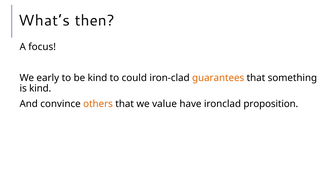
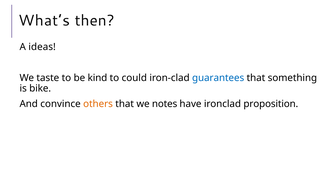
focus: focus -> ideas (42, 47)
early: early -> taste (48, 78)
guarantees colour: orange -> blue (218, 78)
is kind: kind -> bike (40, 88)
value: value -> notes (165, 104)
